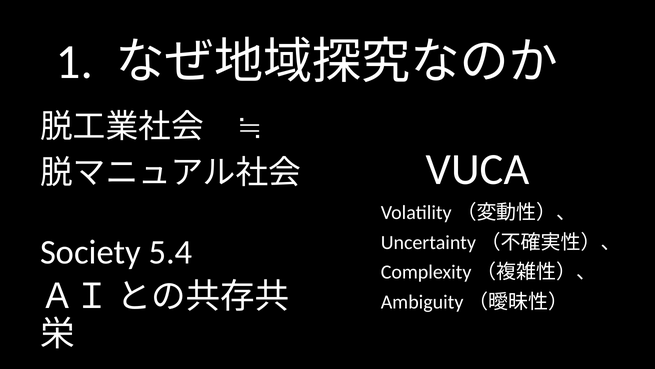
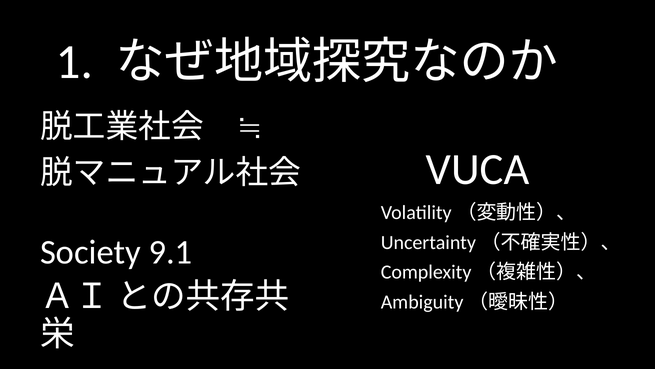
5.4: 5.4 -> 9.1 (171, 252)
